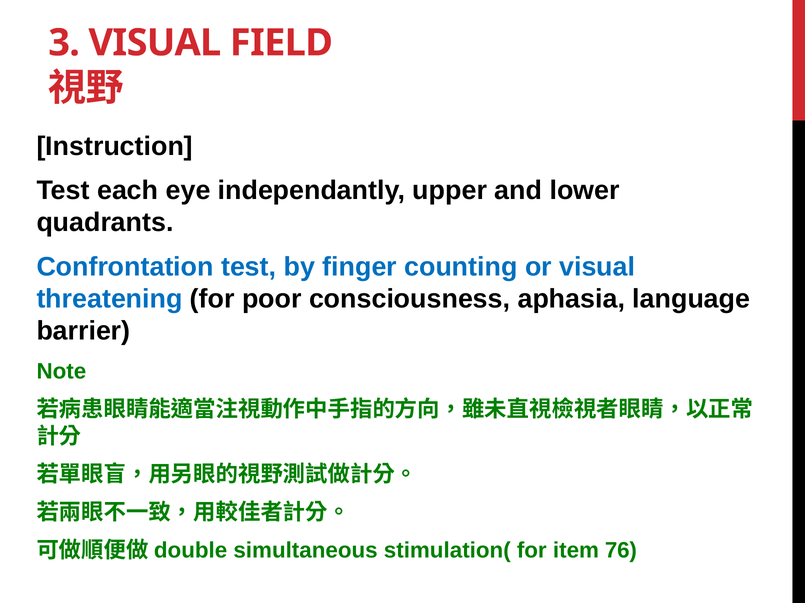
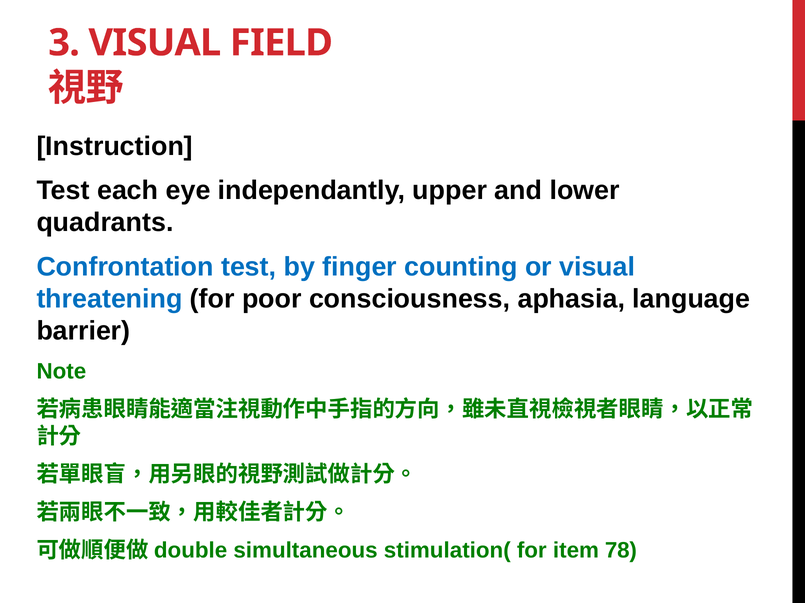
76: 76 -> 78 (621, 551)
